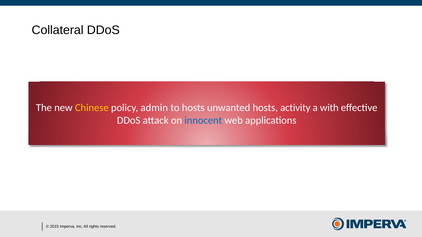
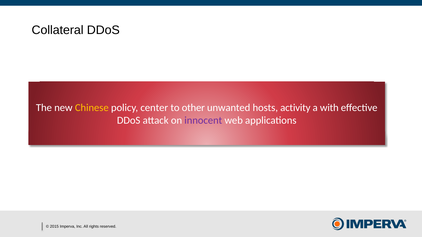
admin: admin -> center (154, 108)
to hosts: hosts -> other (193, 108)
innocent colour: blue -> purple (203, 121)
